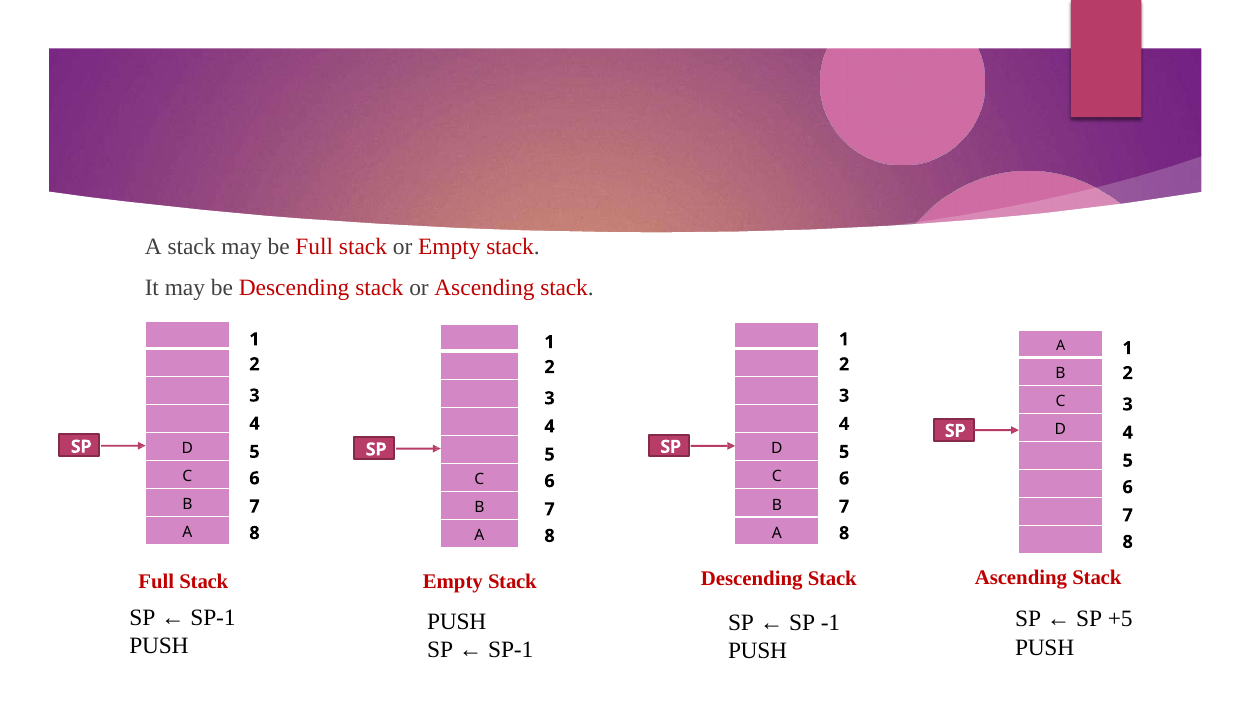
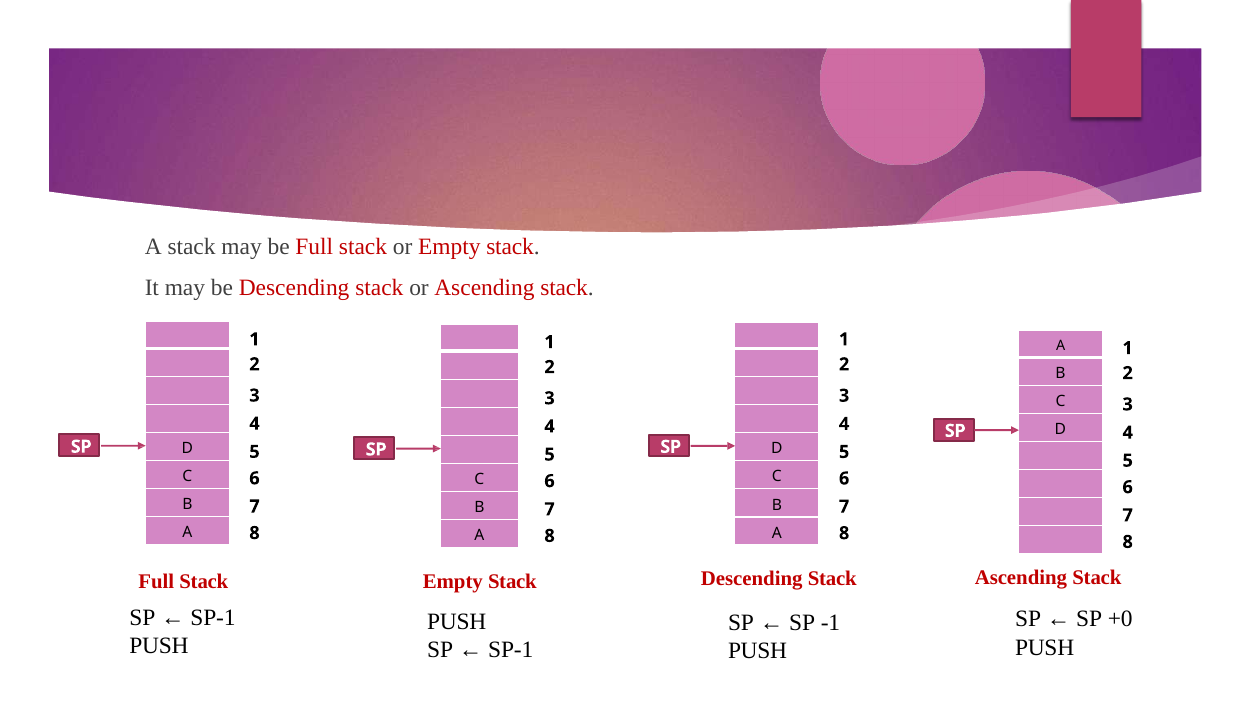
+5: +5 -> +0 (1120, 620)
